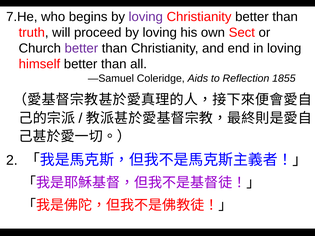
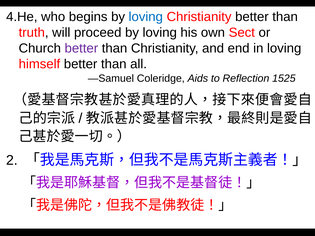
7.He: 7.He -> 4.He (22, 17)
loving colour: purple -> blue (146, 17)
1855: 1855 -> 1525 (284, 78)
